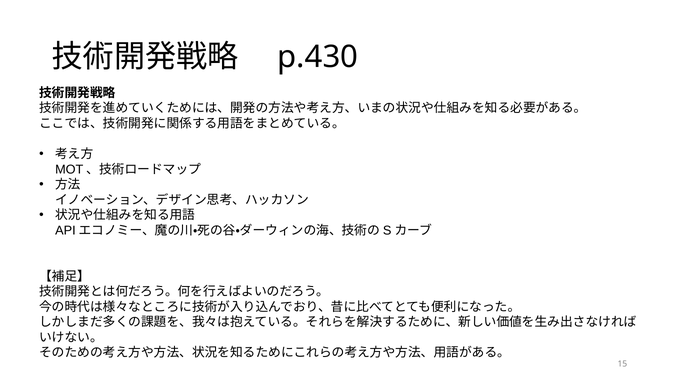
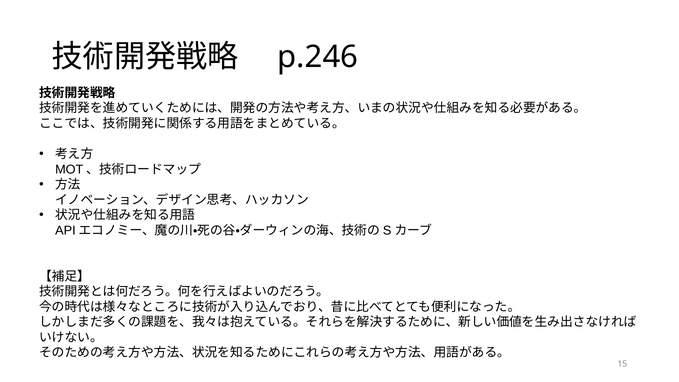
p.430: p.430 -> p.246 (318, 57)
